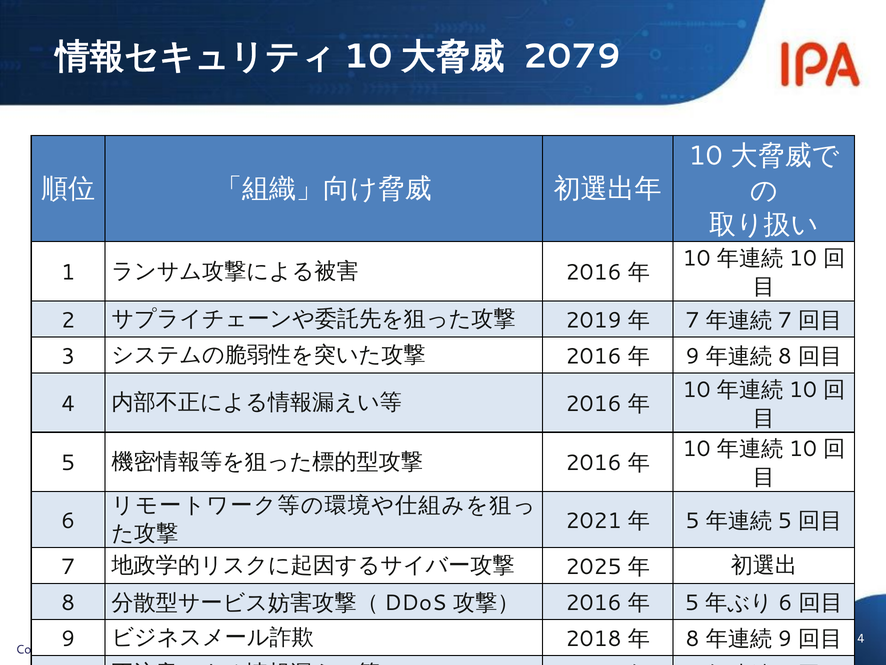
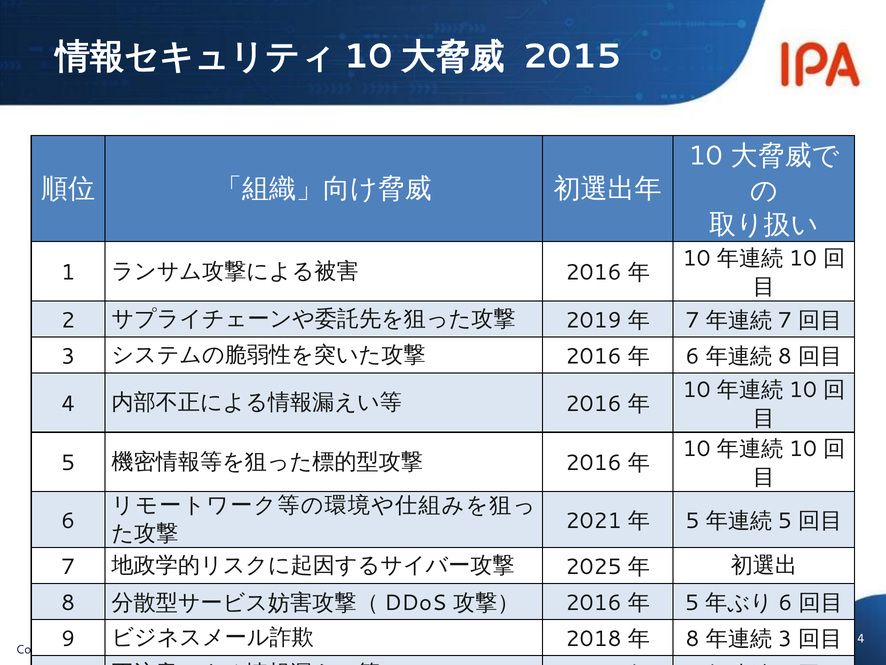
2079: 2079 -> 2015 (572, 57)
9: 9 -> 6 (693, 356)
9: 9 -> 3 (785, 638)
